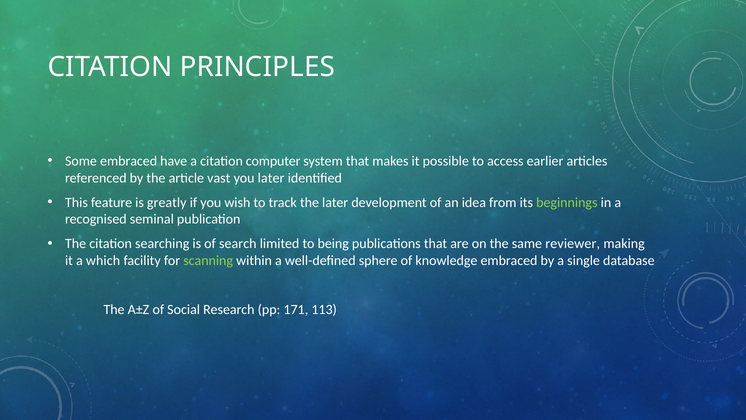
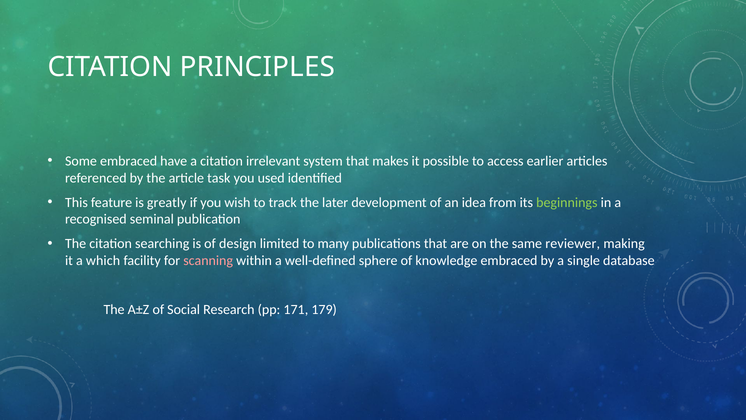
computer: computer -> irrelevant (273, 161)
vast: vast -> task (219, 178)
you later: later -> used (271, 178)
search: search -> design (238, 244)
being: being -> many (333, 244)
scanning colour: light green -> pink (208, 260)
113: 113 -> 179 (324, 310)
